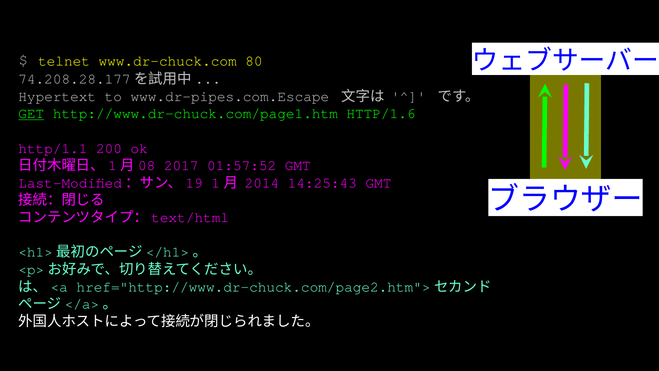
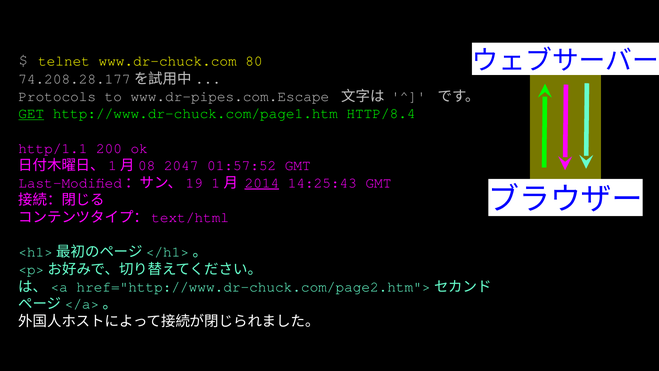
Hypertext: Hypertext -> Protocols (57, 96)
HTTP/1.6: HTTP/1.6 -> HTTP/8.4 (381, 113)
2017: 2017 -> 2047 (181, 165)
2014 underline: none -> present (262, 183)
